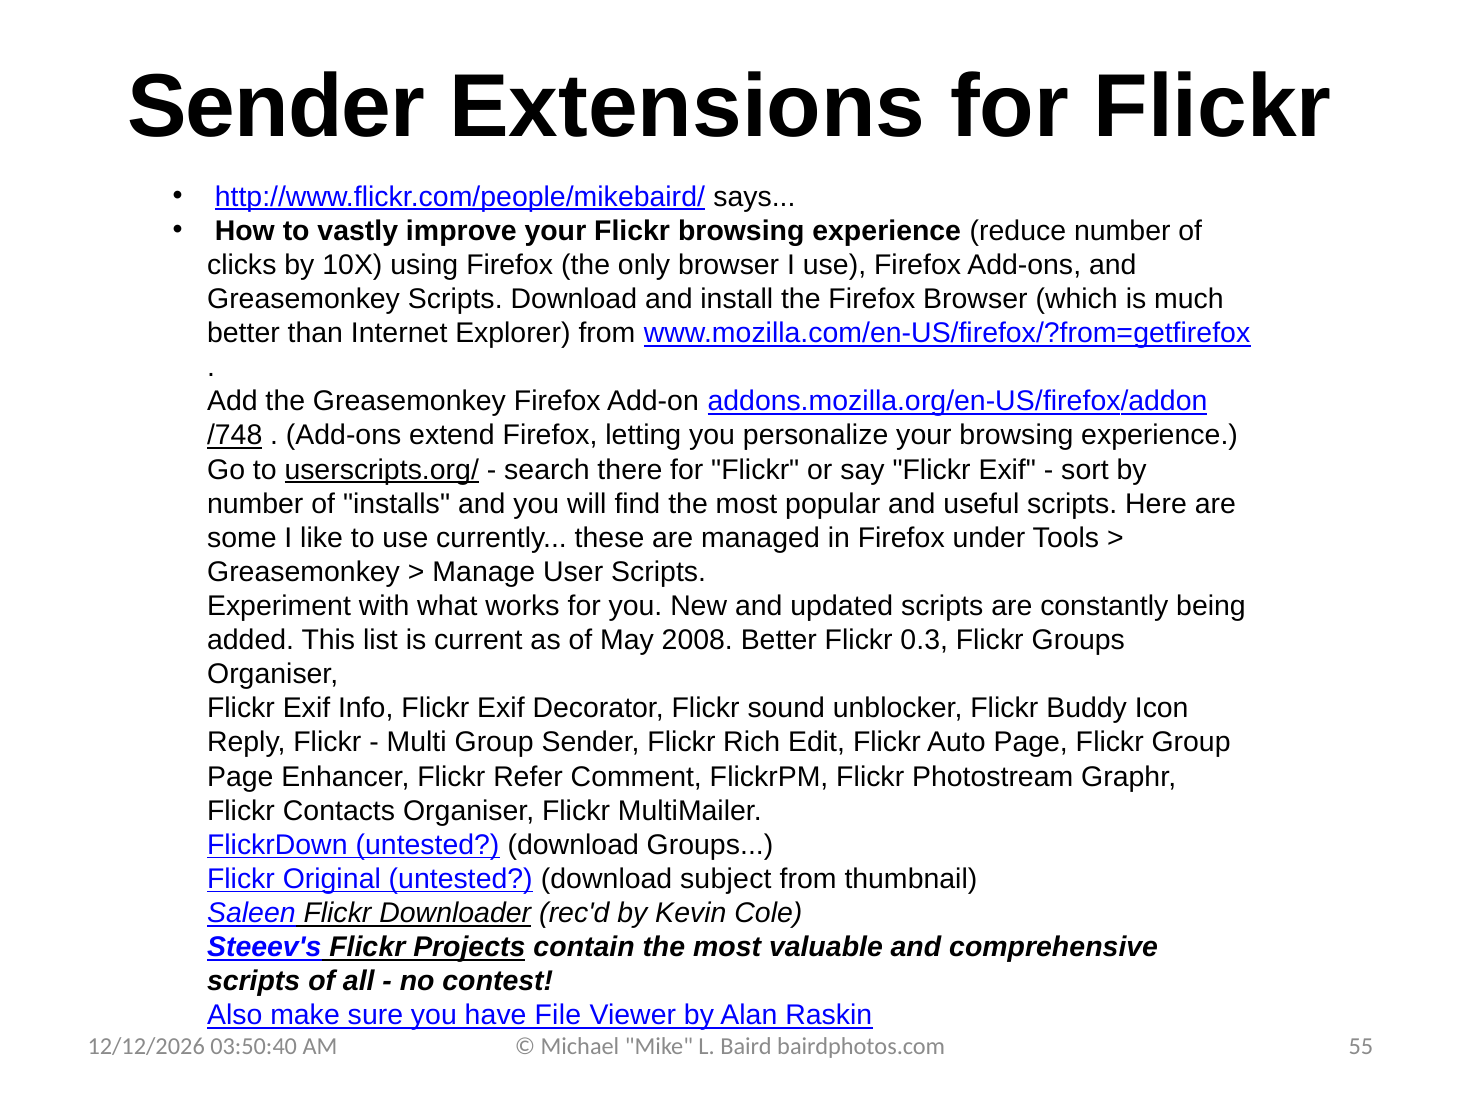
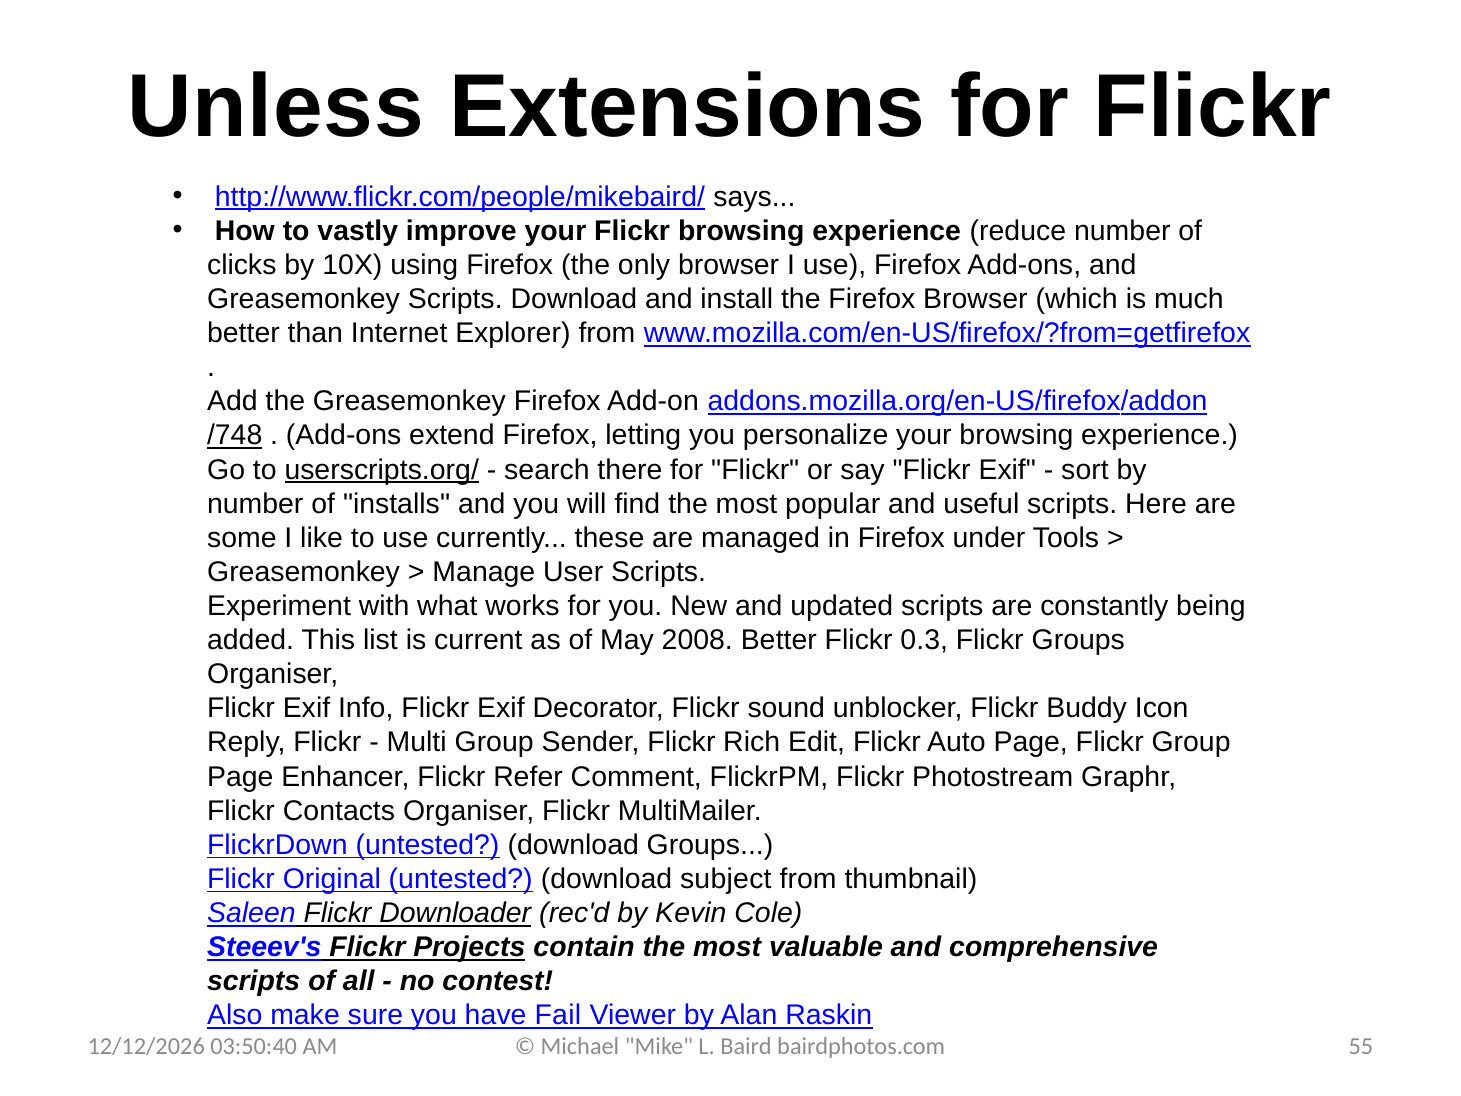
Sender: Sender -> Unless (276, 107)
File: File -> Fail (558, 1015)
